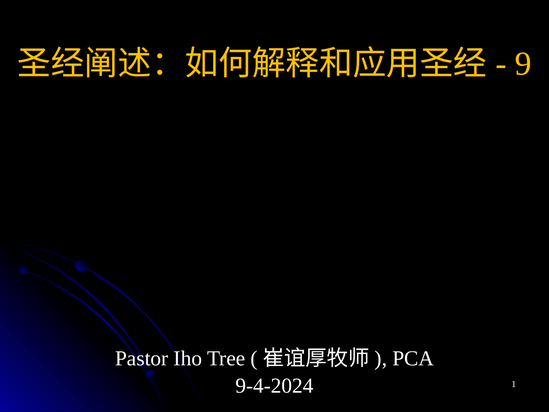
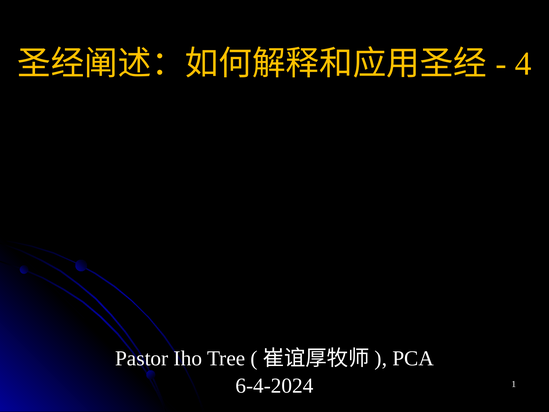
9: 9 -> 4 (523, 64)
9-4-2024: 9-4-2024 -> 6-4-2024 (274, 386)
